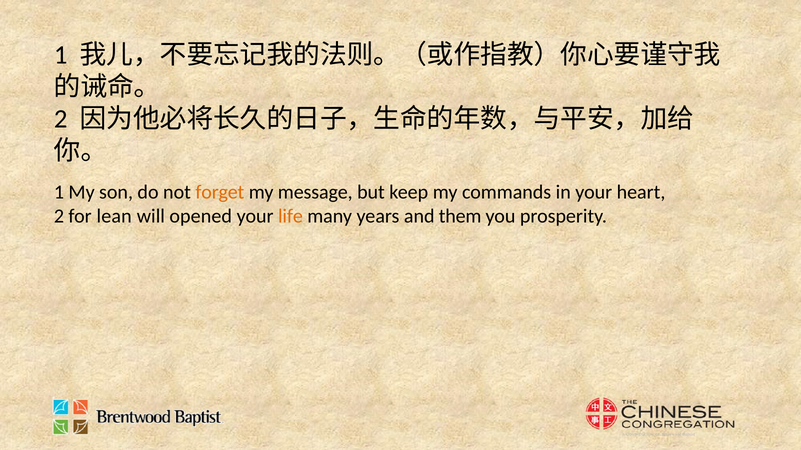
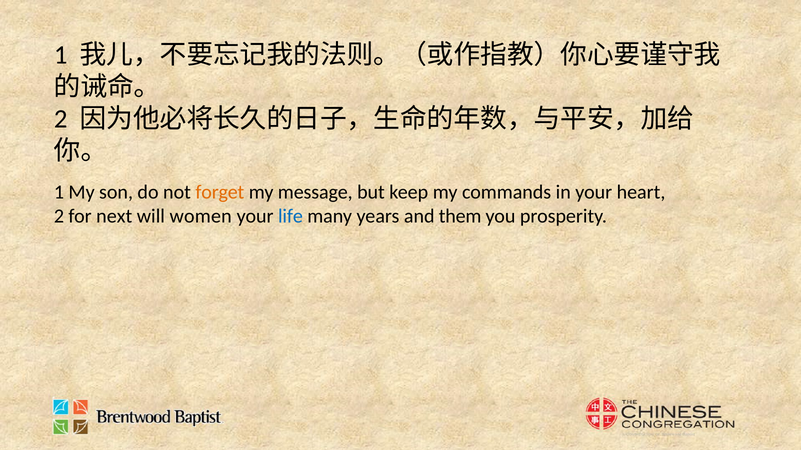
lean: lean -> next (114, 216)
opened: opened -> women (201, 216)
life colour: orange -> blue (290, 216)
